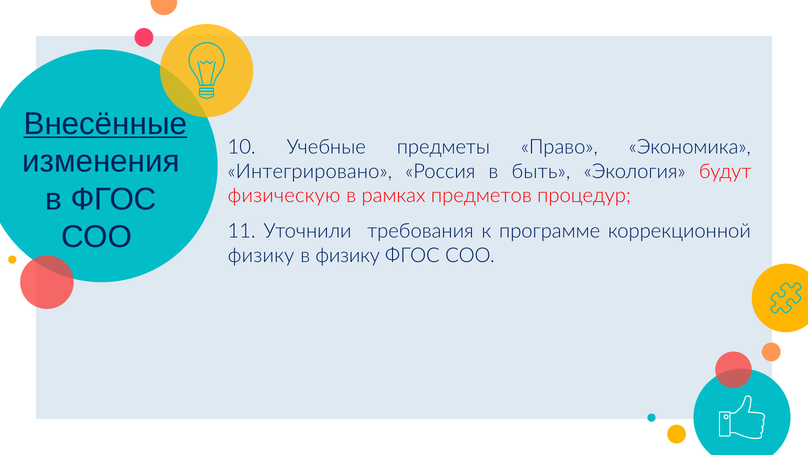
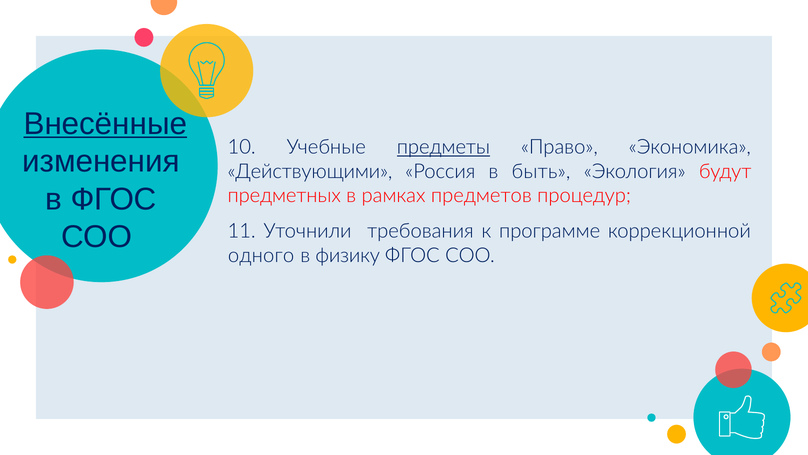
предметы underline: none -> present (443, 147)
Интегрировано: Интегрировано -> Действующими (310, 171)
физическую: физическую -> предметных (284, 196)
физику: физику -> одного (261, 255)
